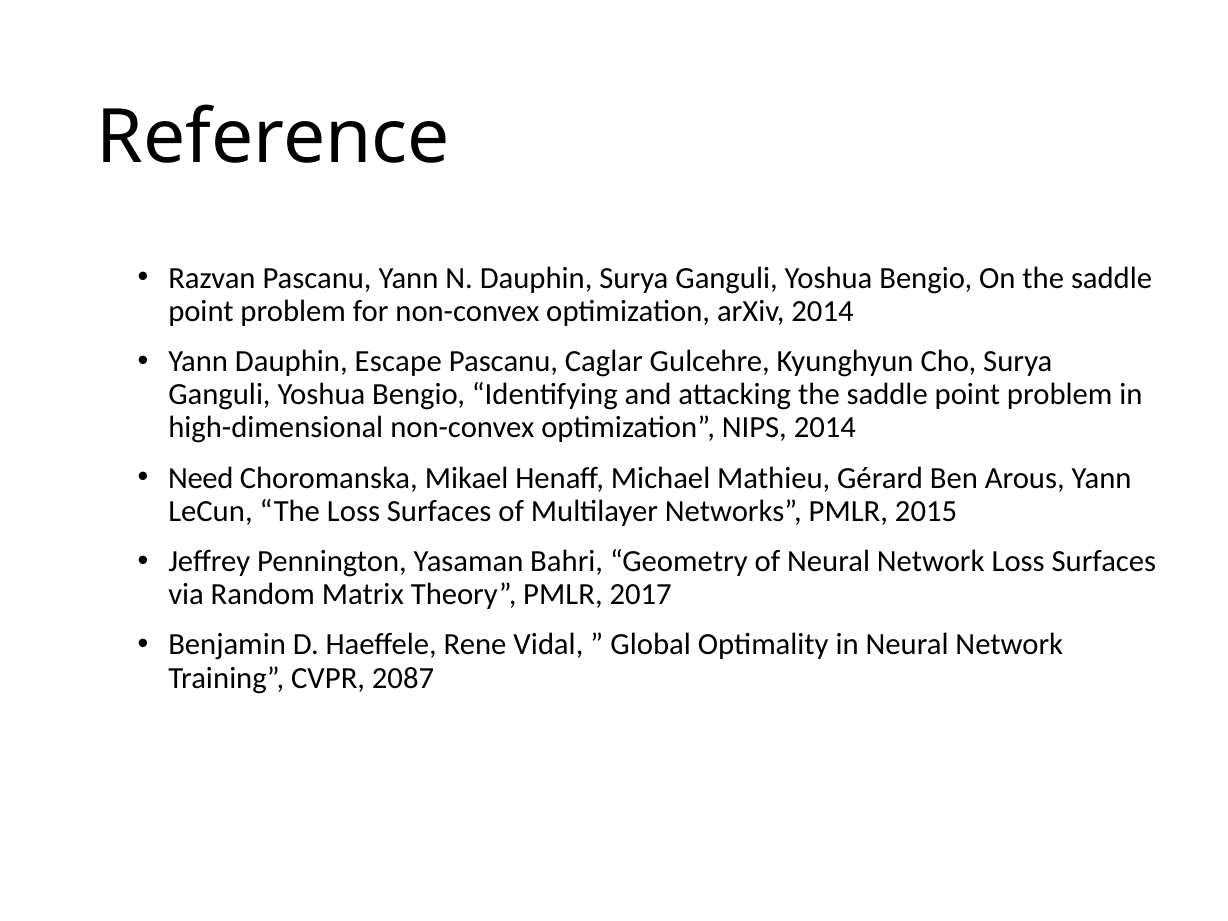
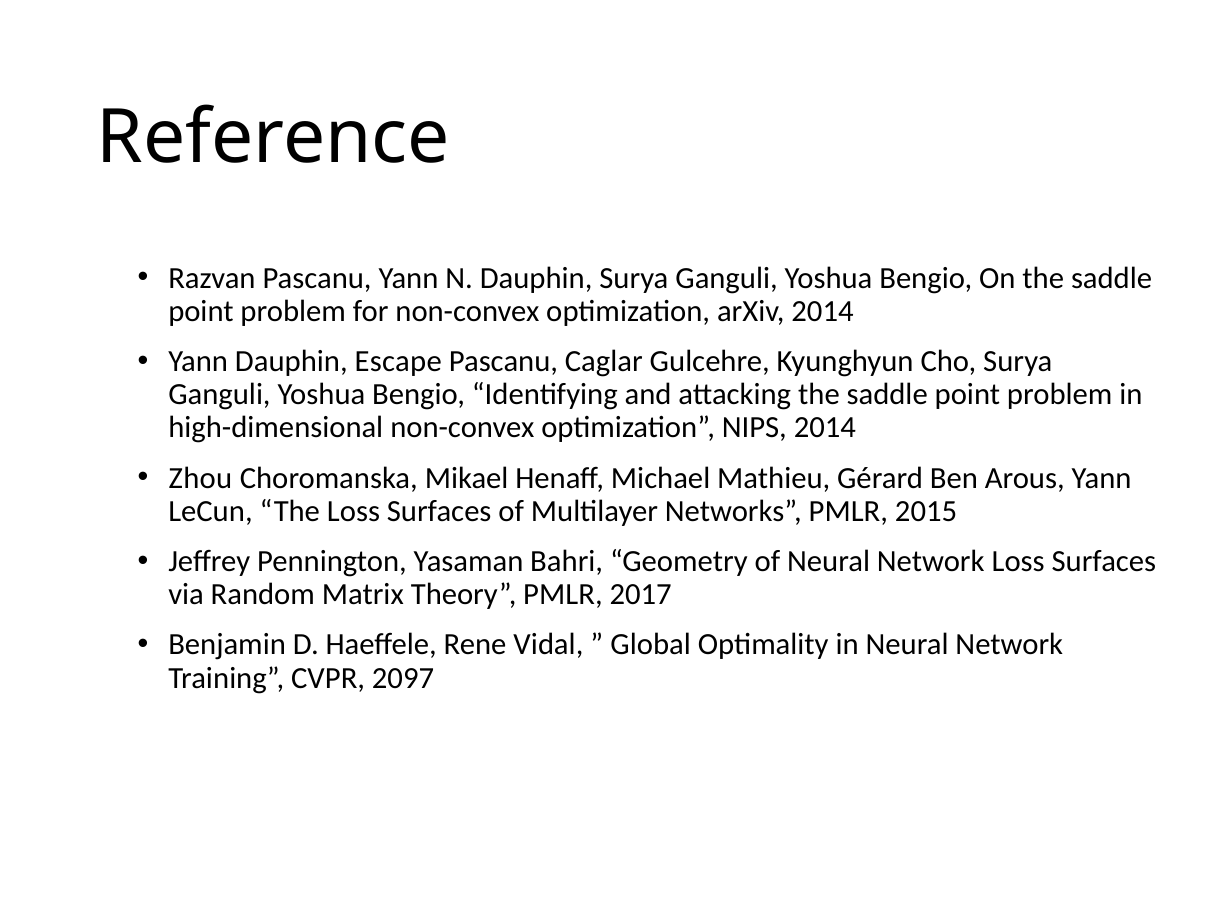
Need: Need -> Zhou (200, 478)
2087: 2087 -> 2097 (403, 678)
